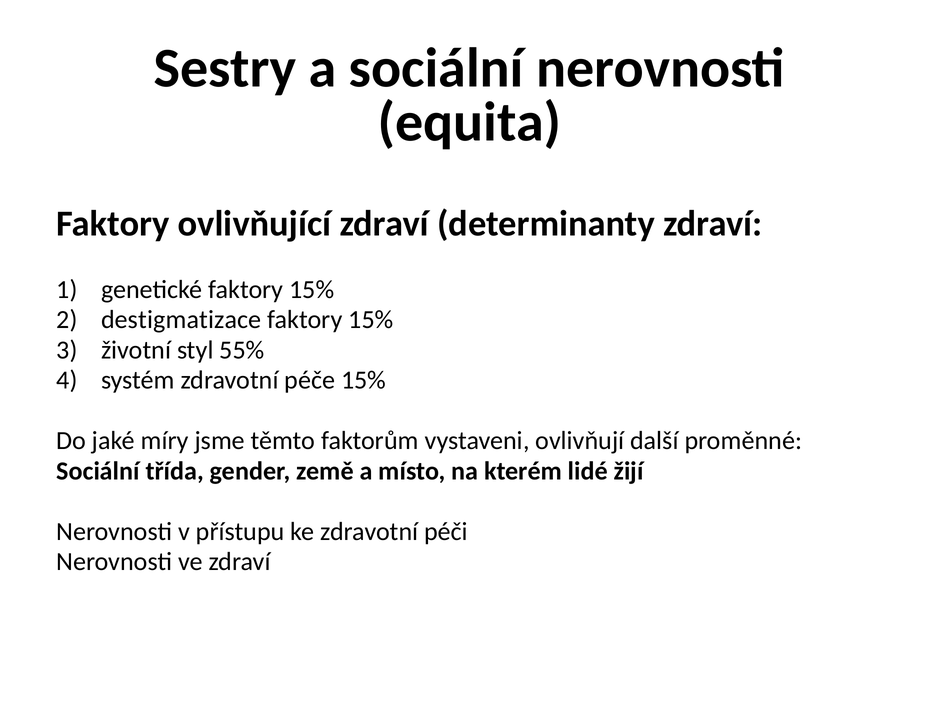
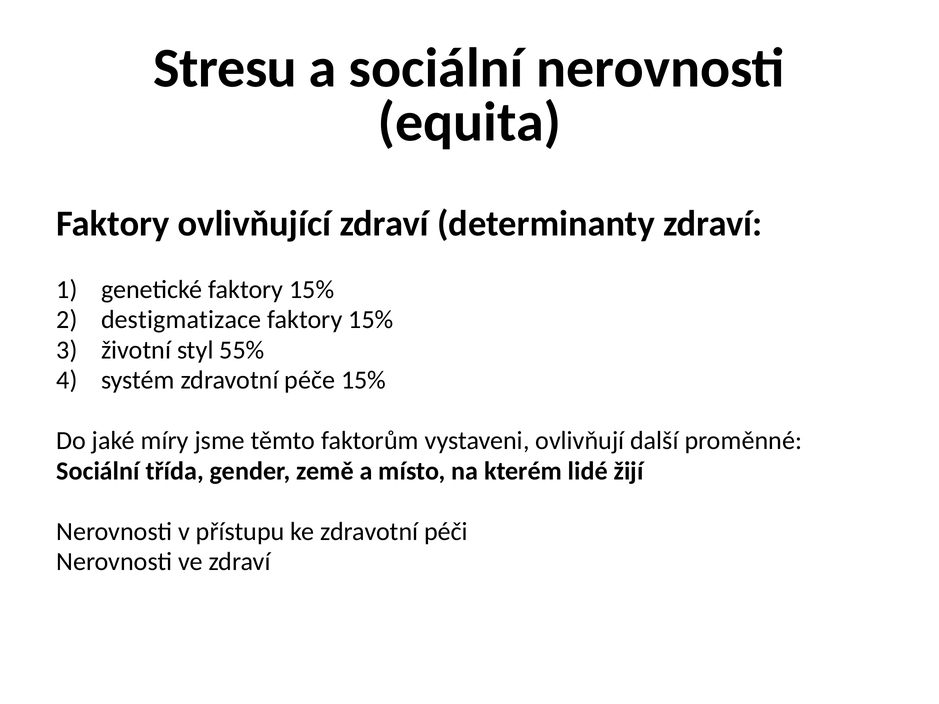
Sestry: Sestry -> Stresu (225, 68)
